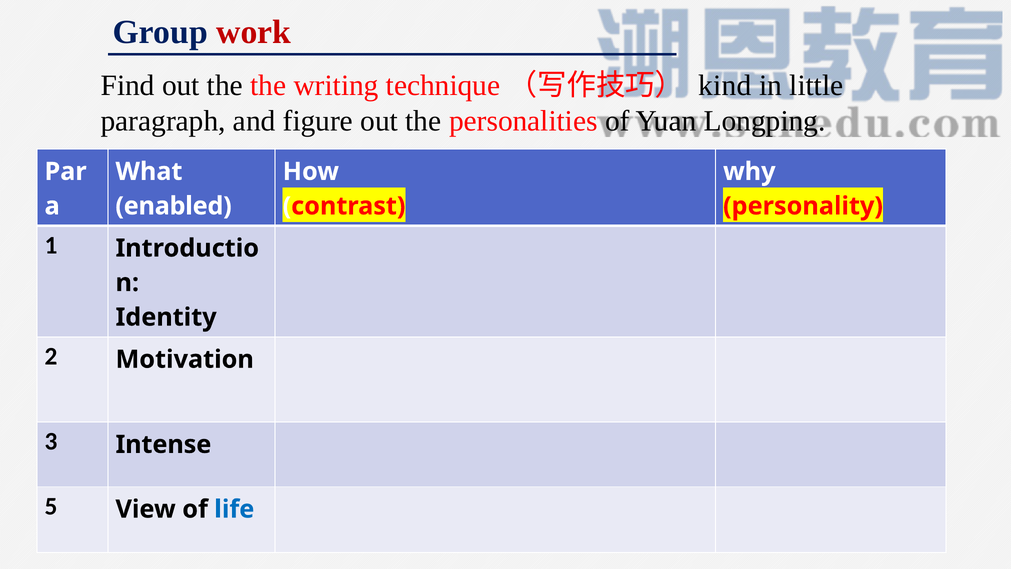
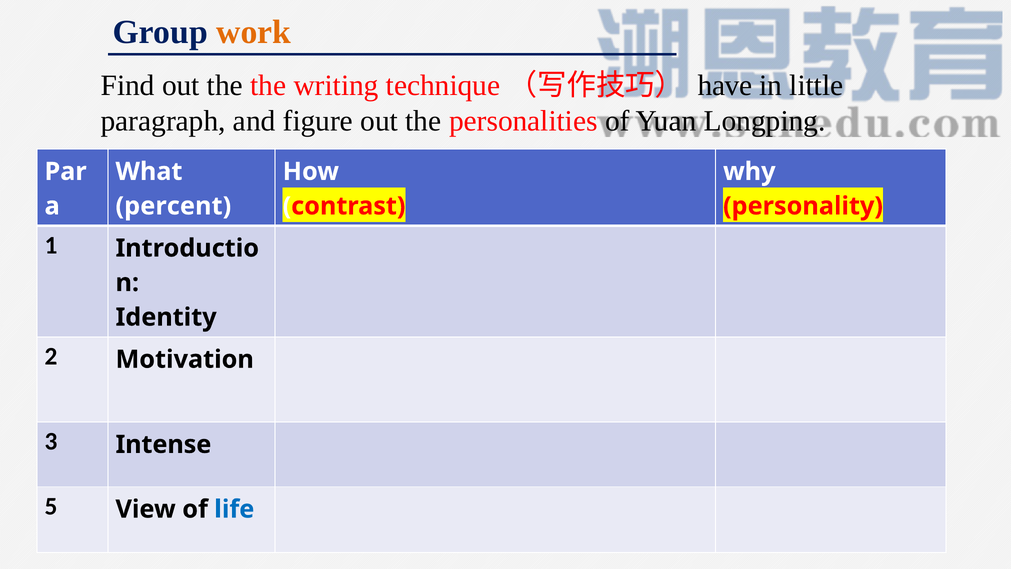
work colour: red -> orange (254, 32)
kind: kind -> have (725, 86)
enabled: enabled -> percent (173, 206)
